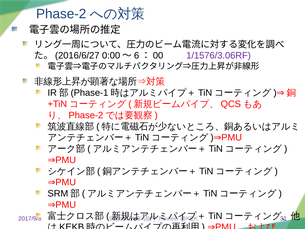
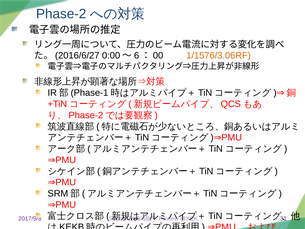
1/1576/3.06RF colour: purple -> orange (219, 56)
